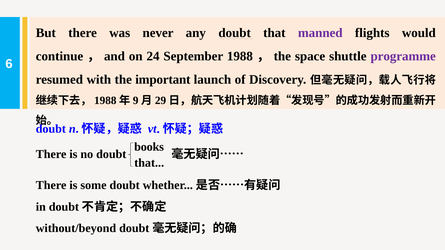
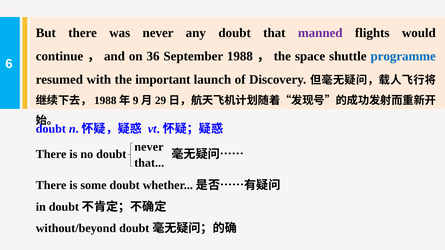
24: 24 -> 36 (153, 56)
programme colour: purple -> blue (403, 56)
books: books -> never (149, 147)
